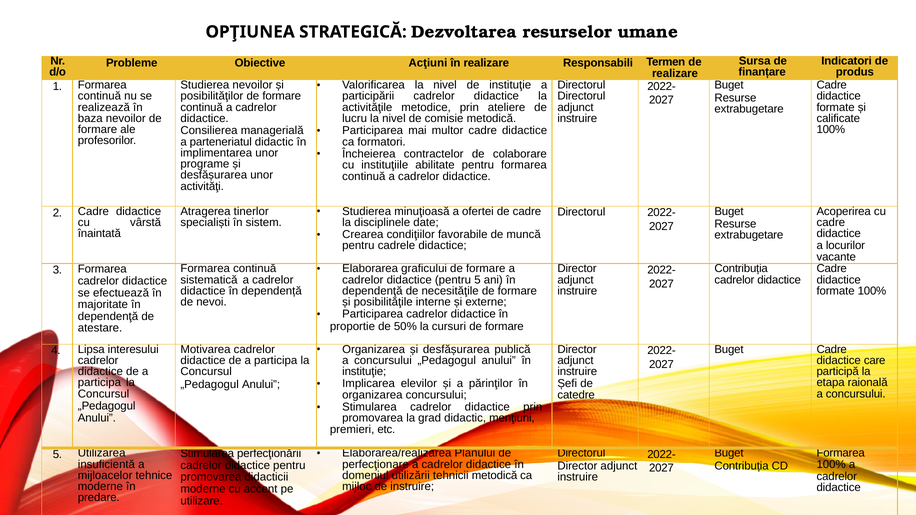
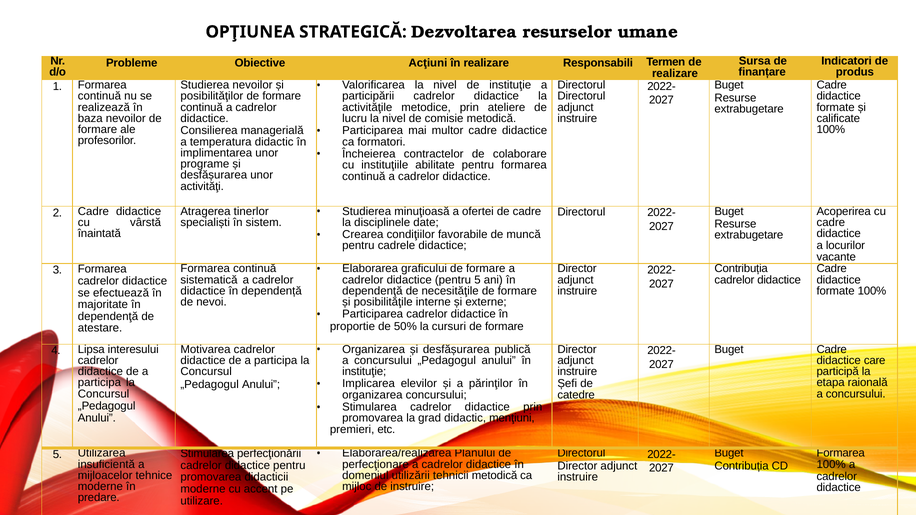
parteneriatul: parteneriatul -> temperatura (221, 142)
